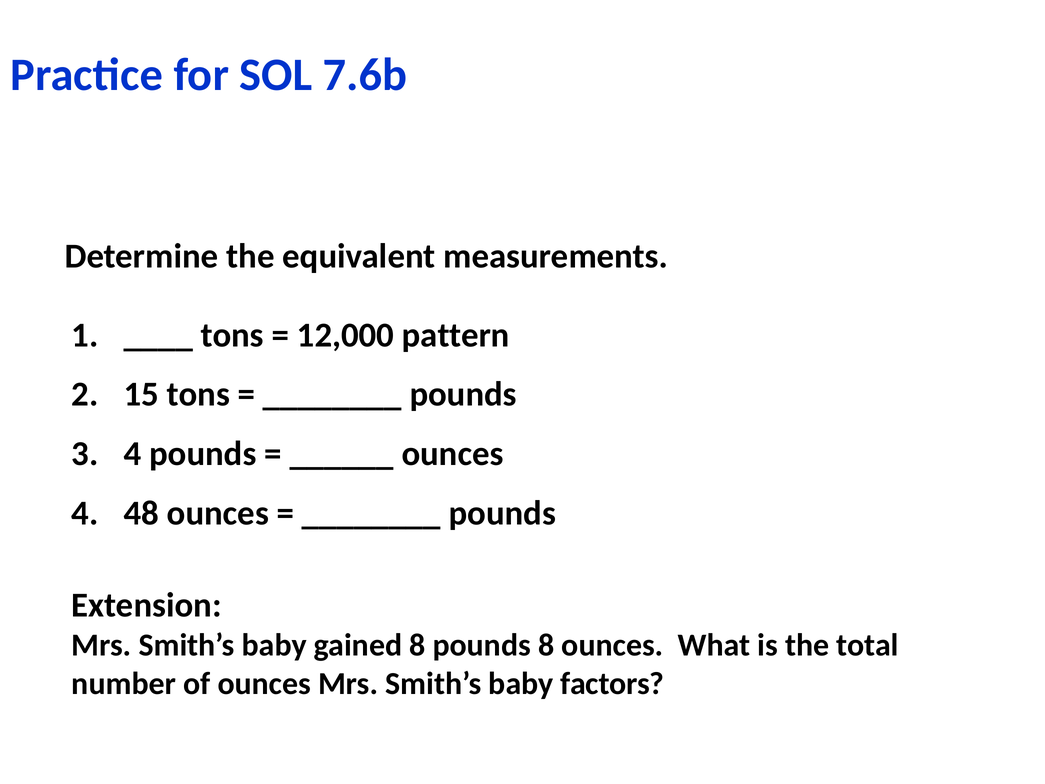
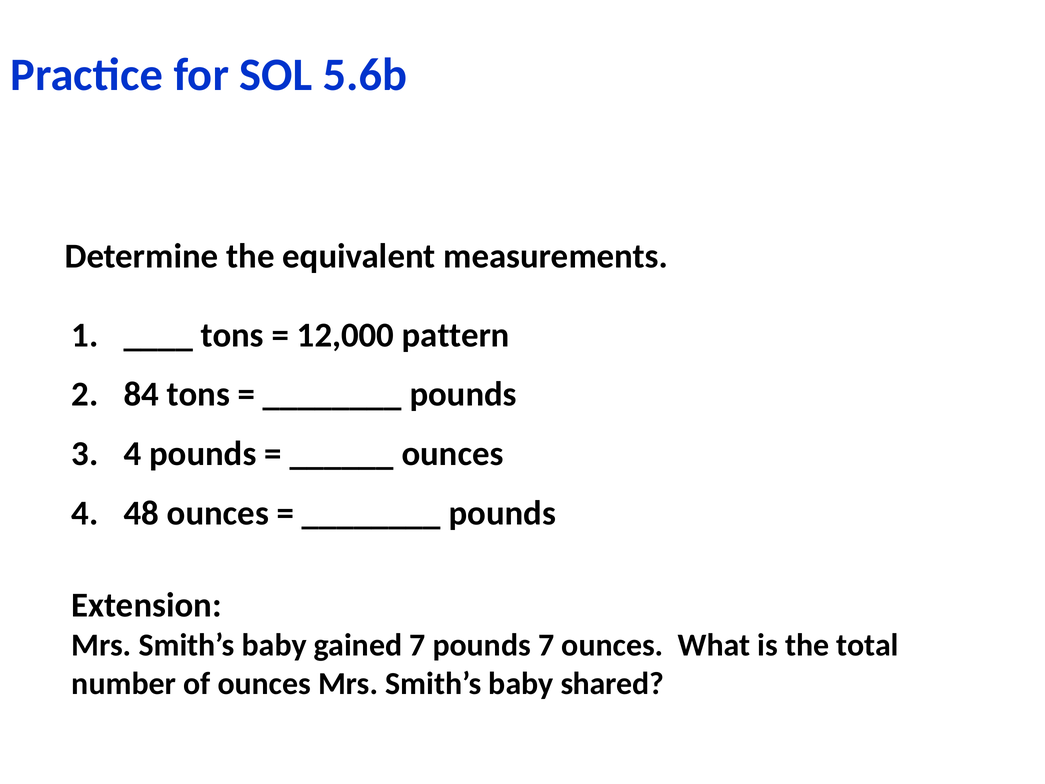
7.6b: 7.6b -> 5.6b (365, 75)
15: 15 -> 84 (141, 394)
gained 8: 8 -> 7 (417, 645)
pounds 8: 8 -> 7 (546, 645)
factors: factors -> shared (612, 683)
